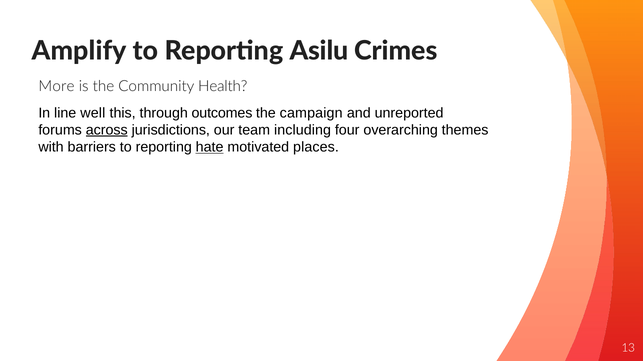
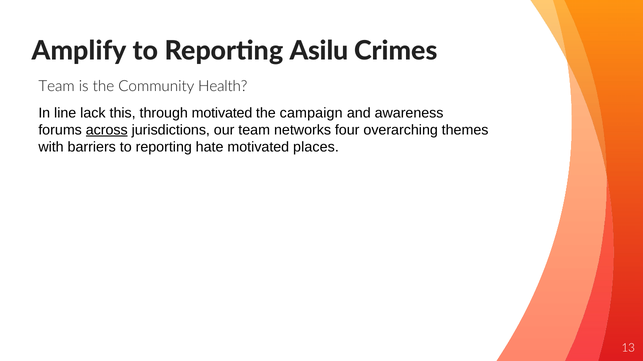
More: More -> Team (57, 87)
well: well -> lack (93, 113)
through outcomes: outcomes -> motivated (222, 113)
unreported: unreported -> awareness (409, 113)
including: including -> networks (303, 130)
hate underline: present -> none (210, 147)
